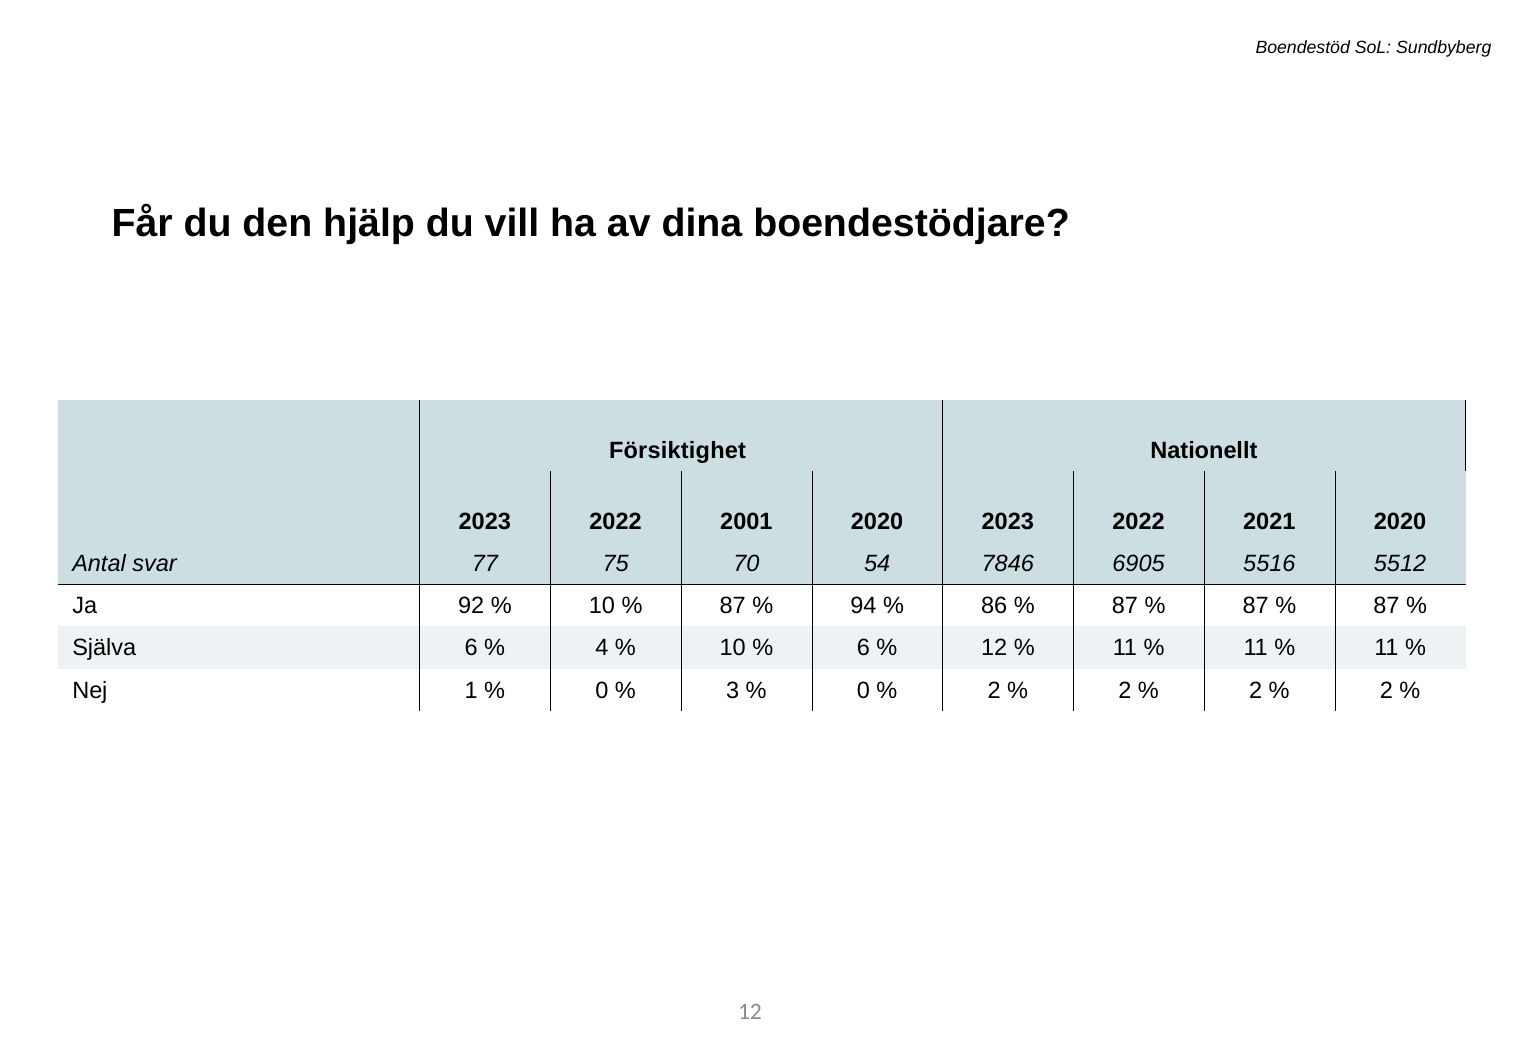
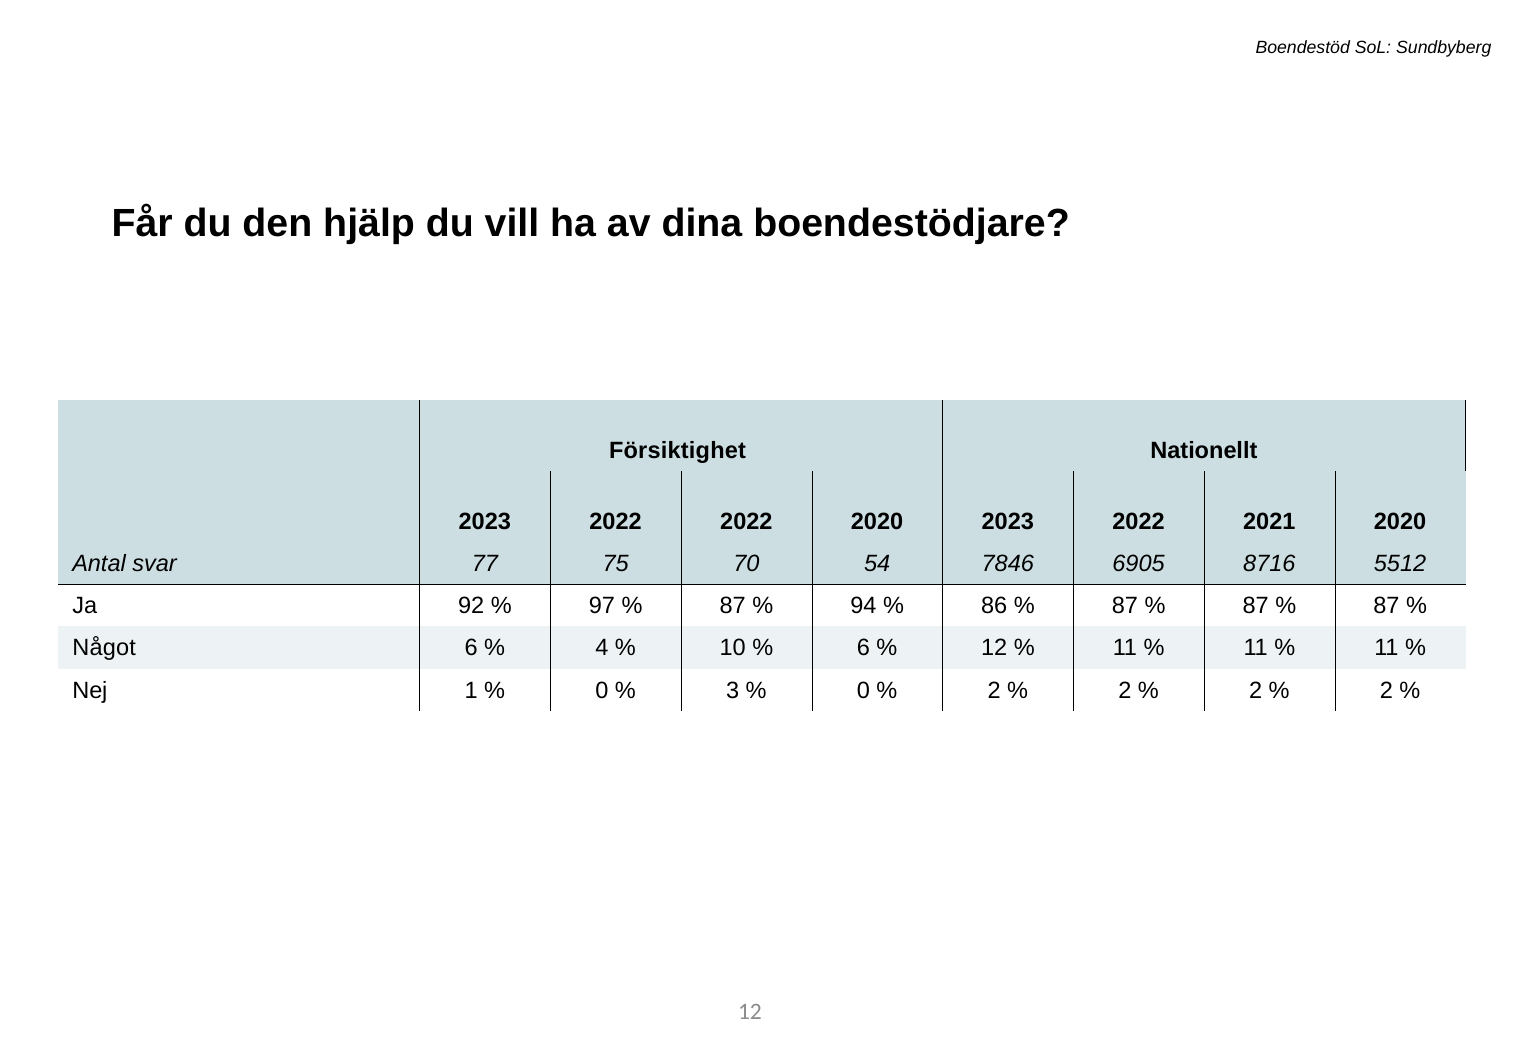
2022 2001: 2001 -> 2022 (746, 522)
5516: 5516 -> 8716 (1269, 563)
10: 10 -> 97 (602, 606)
Själva: Själva -> Något (104, 648)
